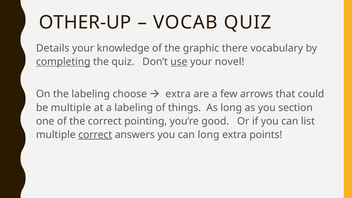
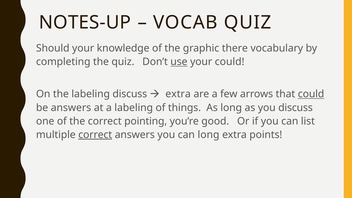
OTHER-UP: OTHER-UP -> NOTES-UP (85, 22)
Details: Details -> Should (53, 48)
completing underline: present -> none (63, 62)
your novel: novel -> could (230, 62)
labeling choose: choose -> discuss (130, 94)
could underline: none -> present (311, 94)
be multiple: multiple -> answers (71, 108)
you section: section -> discuss (296, 108)
